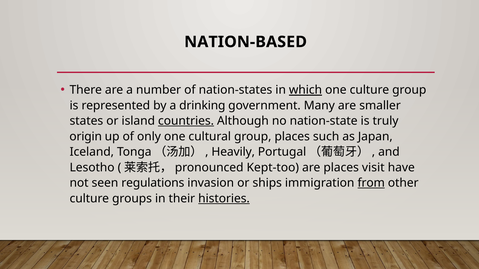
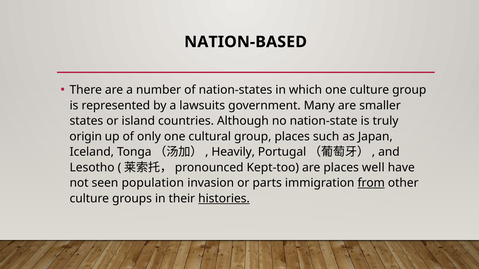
which underline: present -> none (306, 90)
drinking: drinking -> lawsuits (202, 106)
countries underline: present -> none (186, 121)
visit: visit -> well (373, 168)
regulations: regulations -> population (153, 183)
ships: ships -> parts (267, 183)
